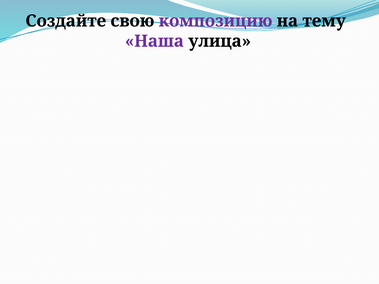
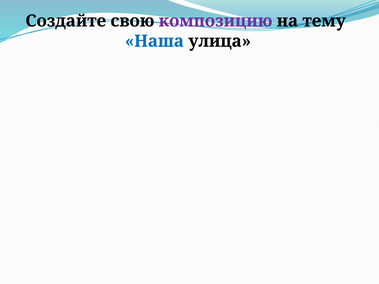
Наша colour: purple -> blue (154, 41)
